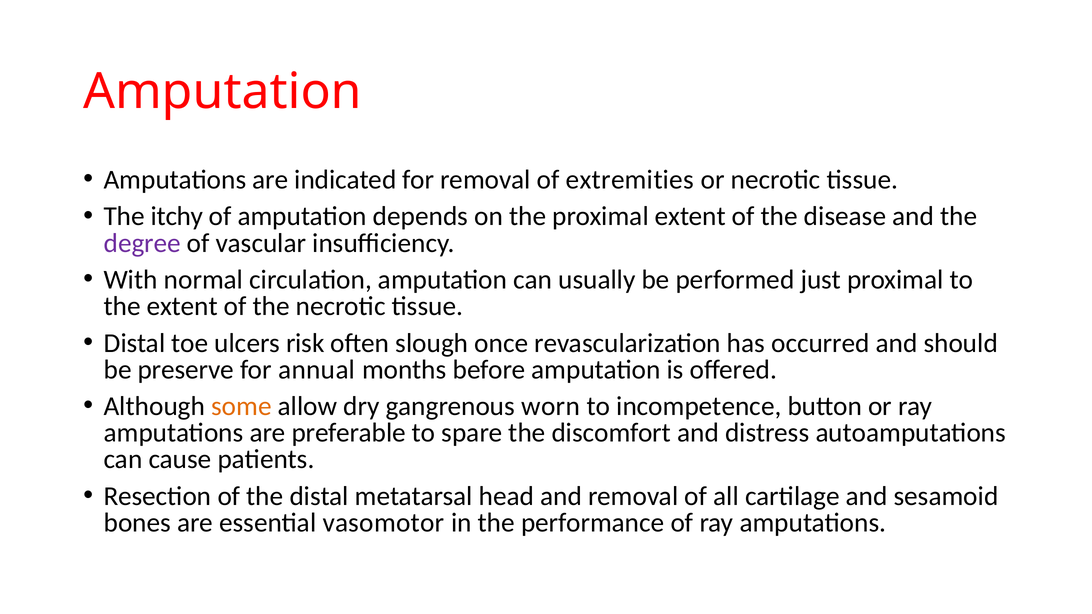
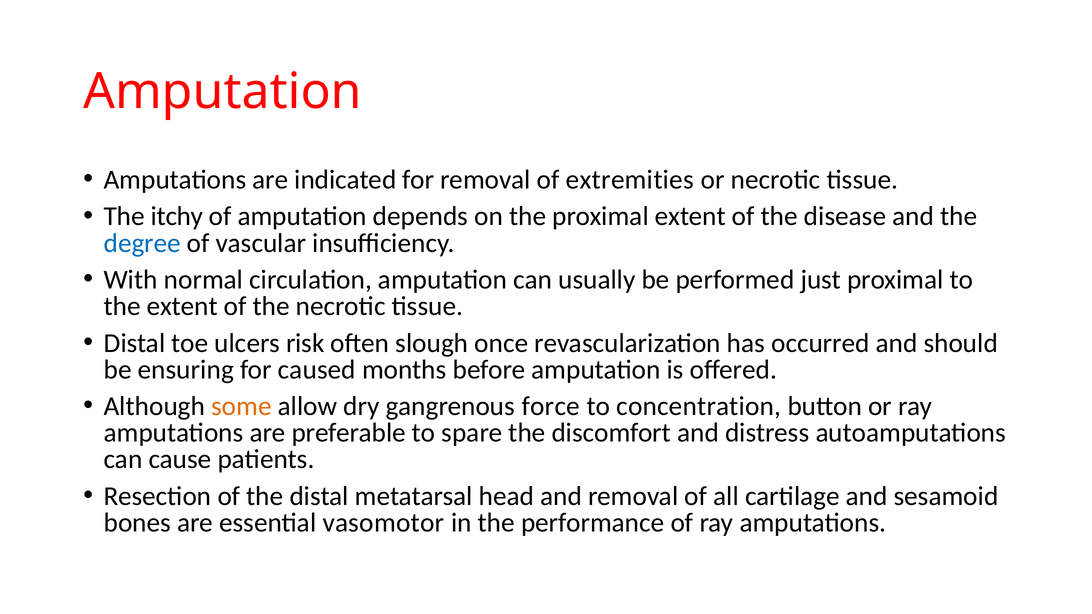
degree colour: purple -> blue (142, 243)
preserve: preserve -> ensuring (186, 370)
annual: annual -> caused (317, 370)
worn: worn -> force (551, 406)
incompetence: incompetence -> concentration (699, 406)
